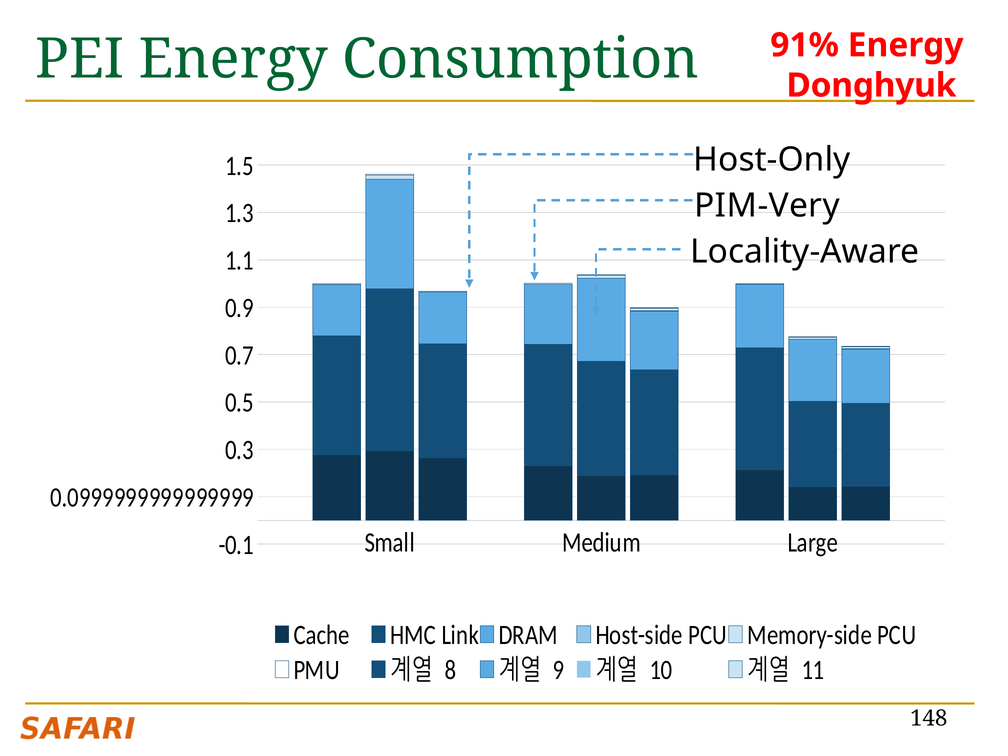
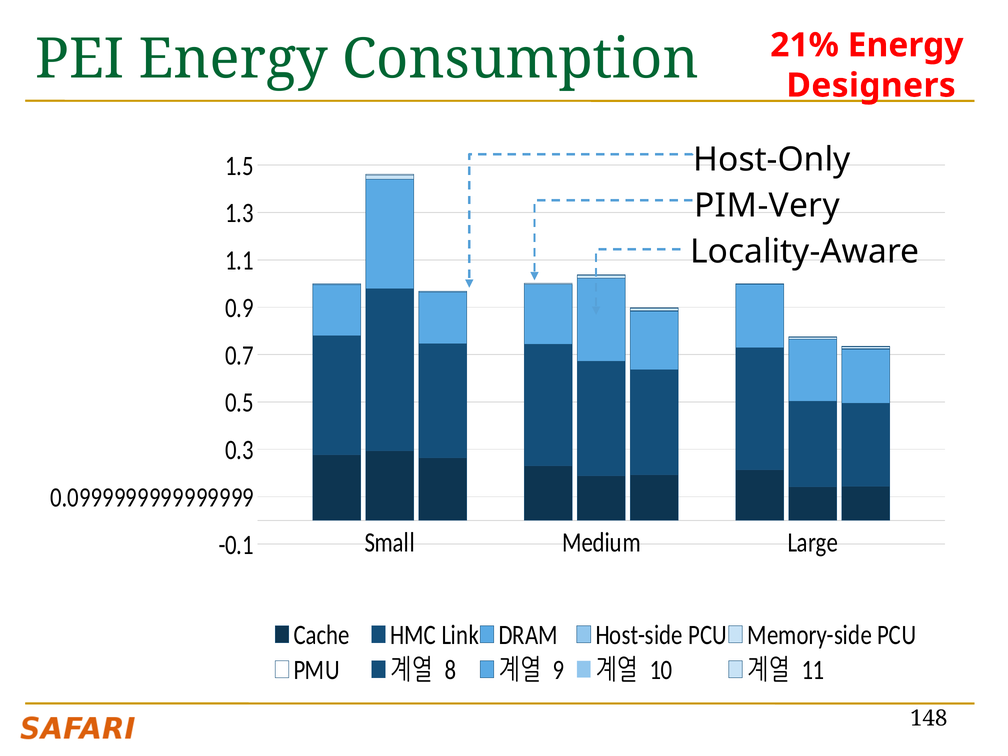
91%: 91% -> 21% (805, 45)
Donghyuk: Donghyuk -> Designers (871, 86)
